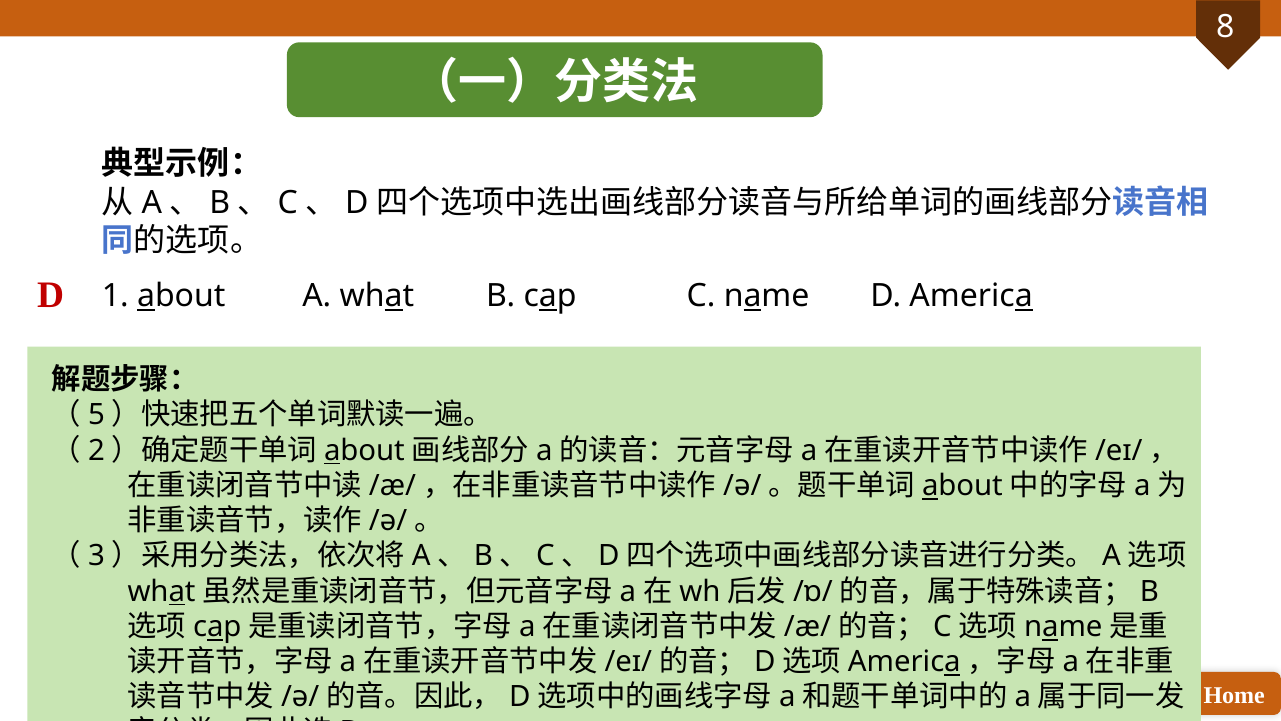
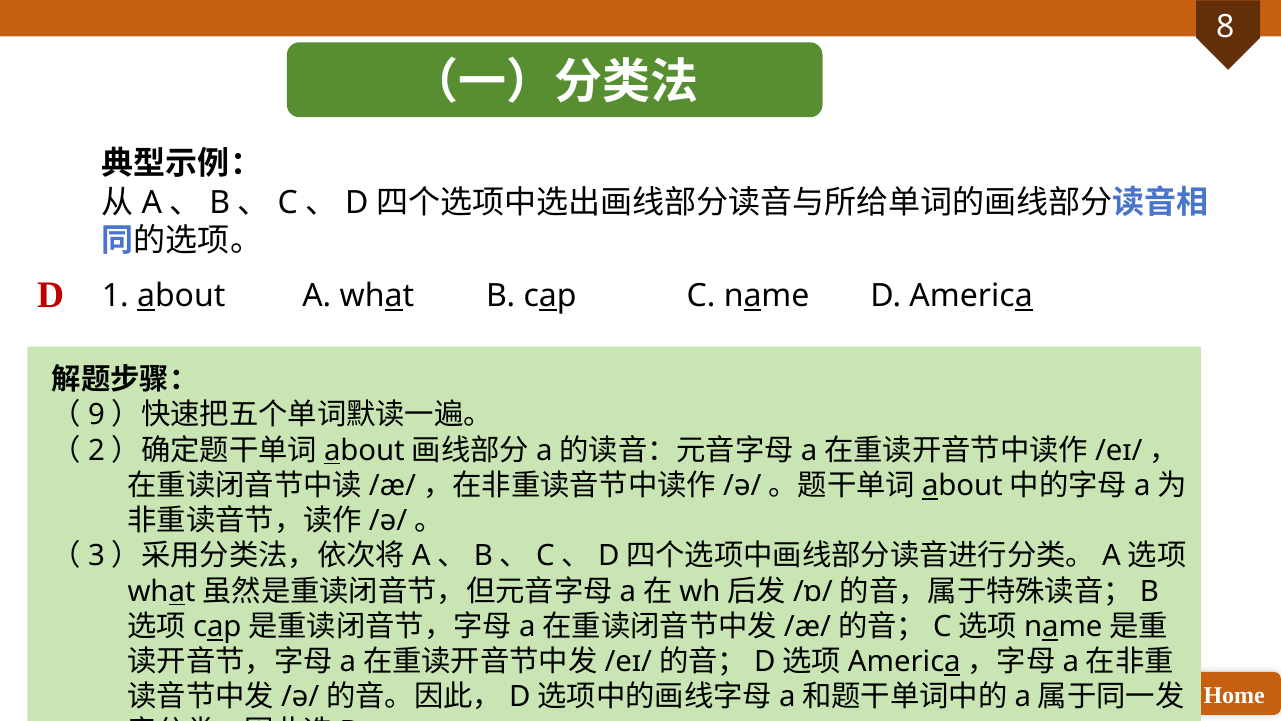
5: 5 -> 9 (97, 415)
